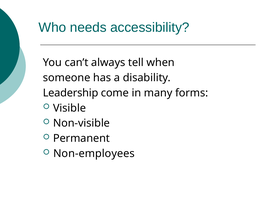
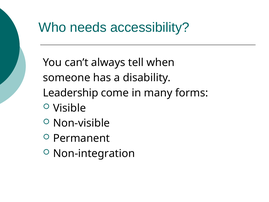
Non-employees: Non-employees -> Non-integration (94, 153)
